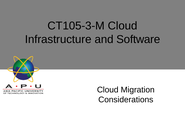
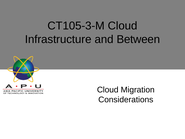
Software: Software -> Between (138, 39)
